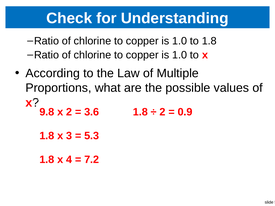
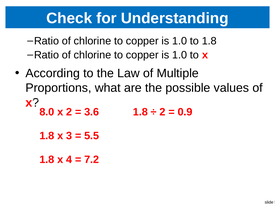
9.8: 9.8 -> 8.0 (47, 112)
5.3: 5.3 -> 5.5 (92, 136)
